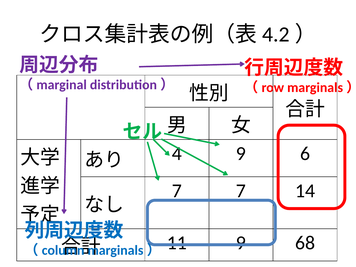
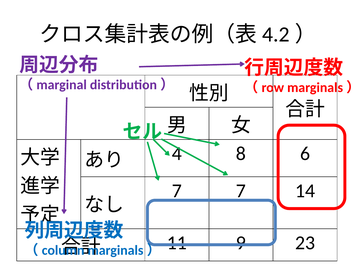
9: 9 -> 8 (241, 153)
68: 68 -> 23 (305, 243)
